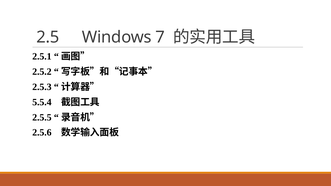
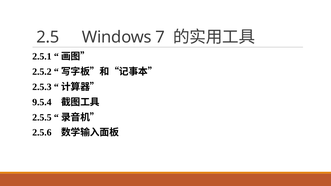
5.5.4: 5.5.4 -> 9.5.4 (42, 102)
